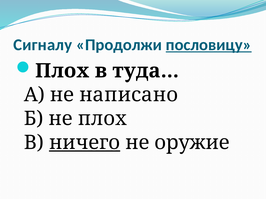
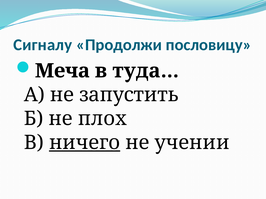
пословицу underline: present -> none (209, 45)
Плох: Плох -> Меча (62, 71)
написано: написано -> запустить (129, 95)
оружие: оружие -> учении (192, 143)
